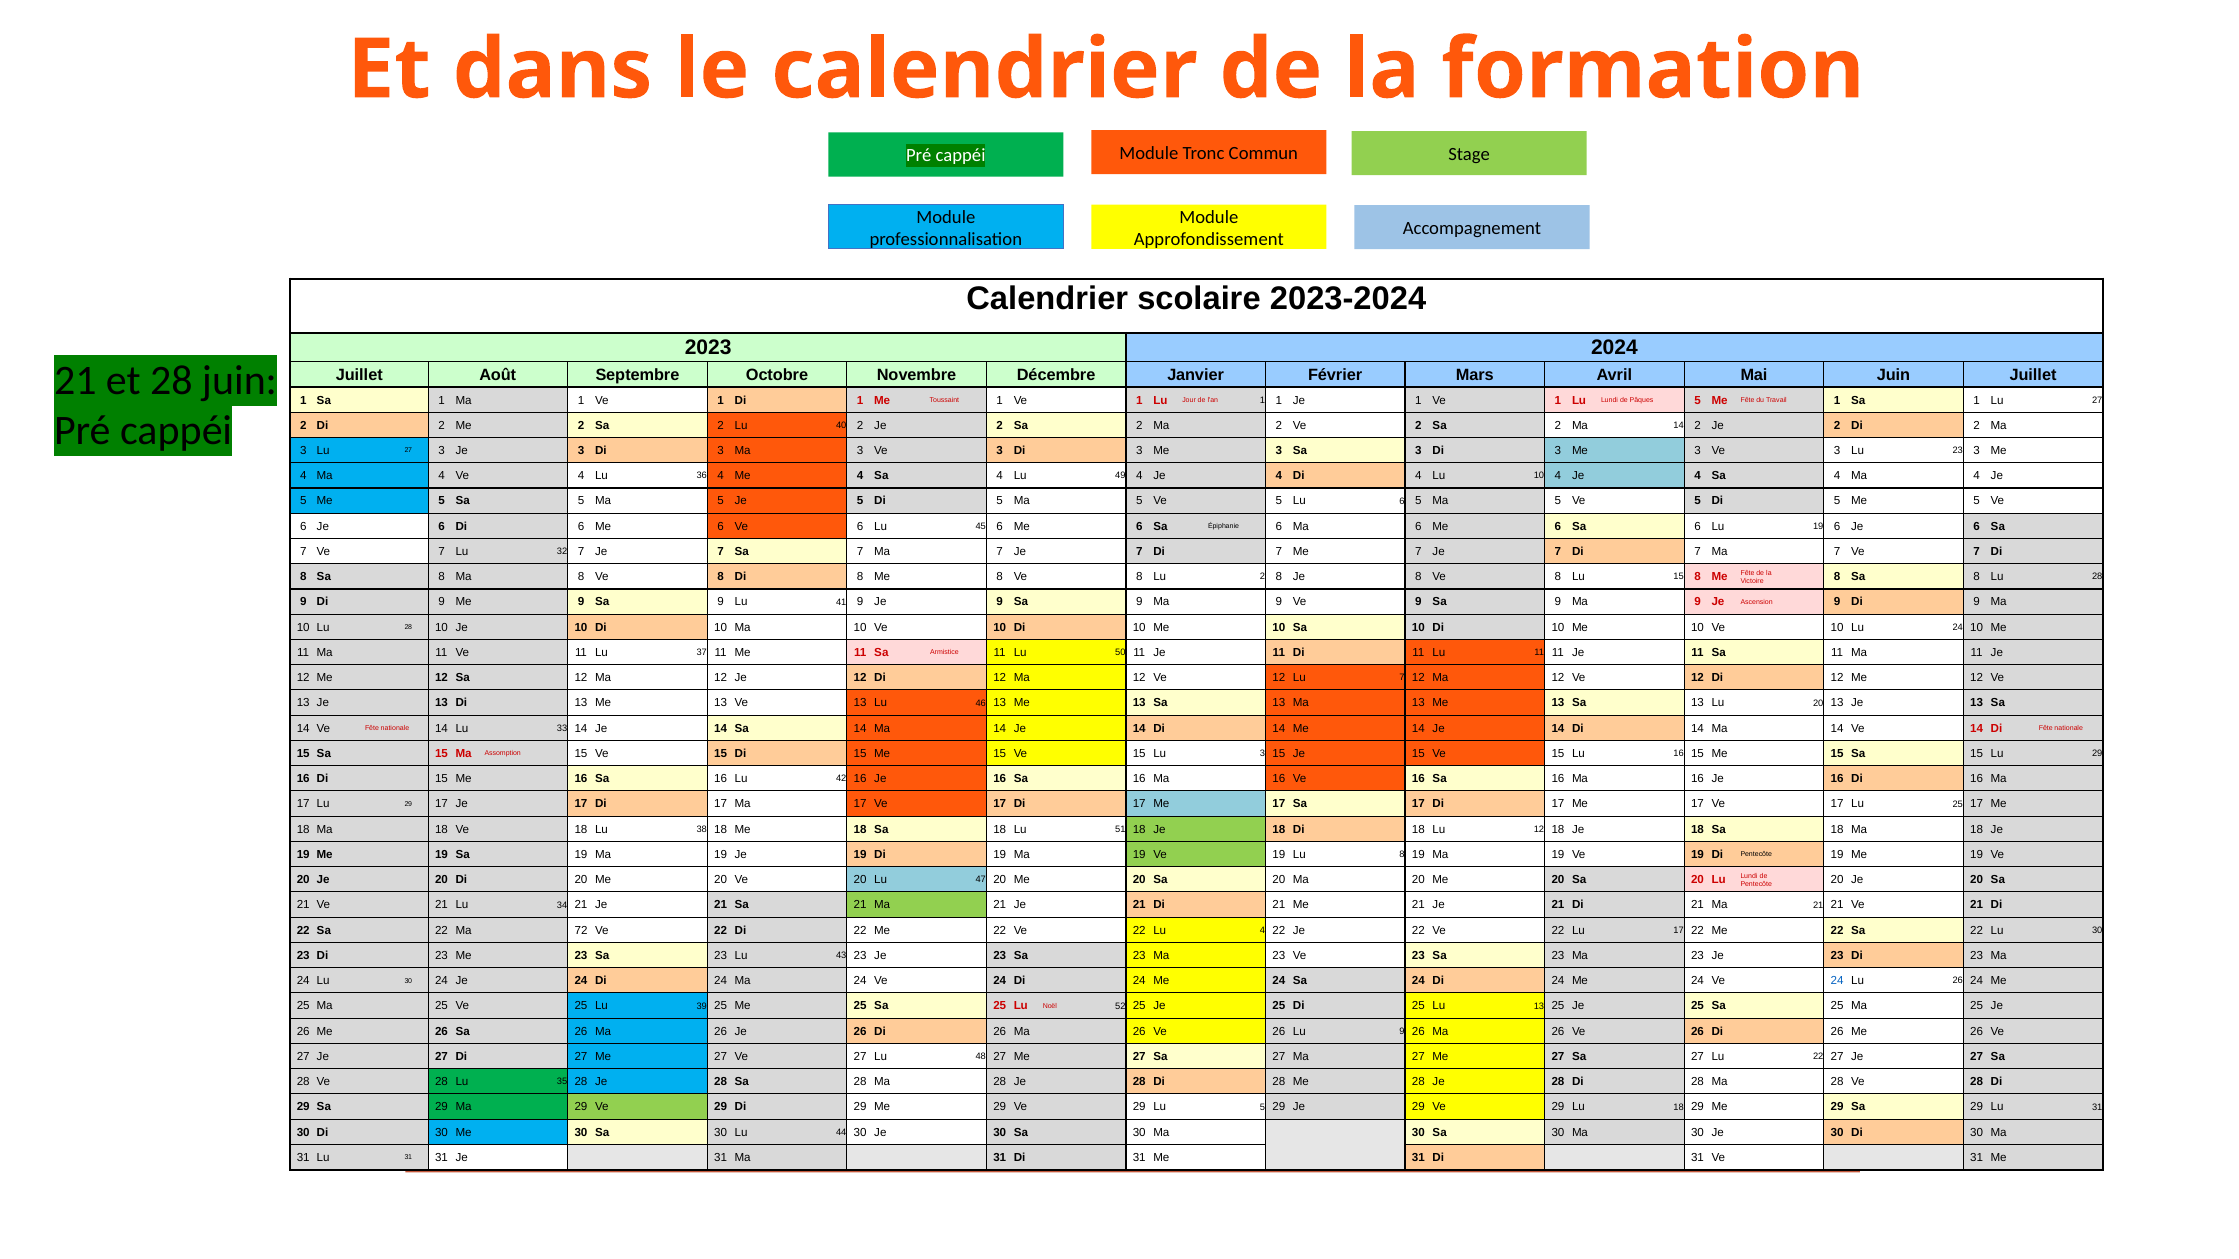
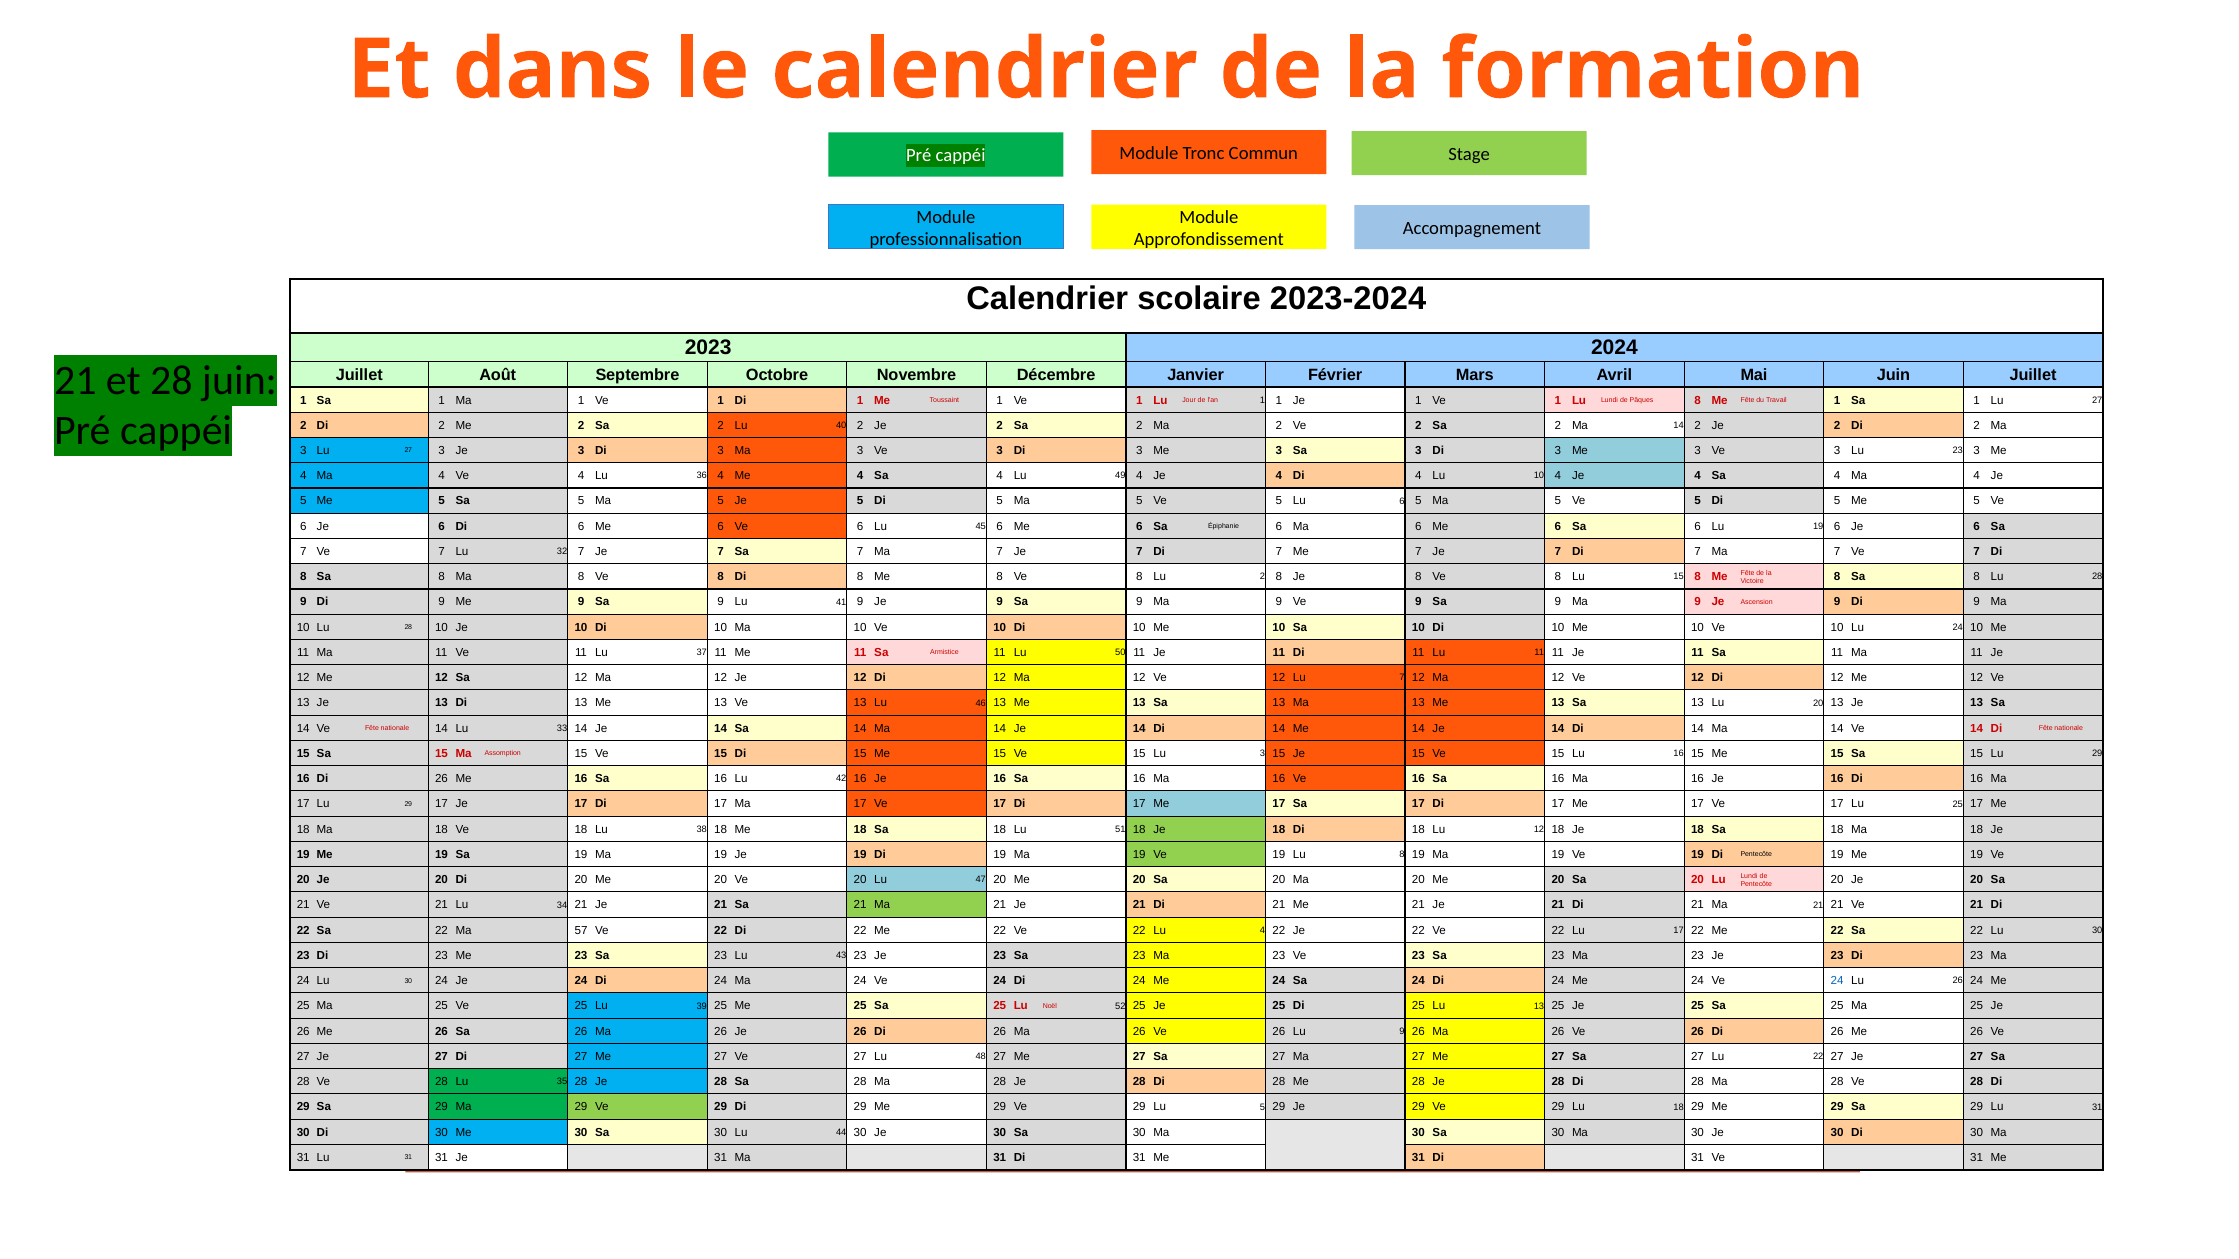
Pâques 5: 5 -> 8 (1698, 400)
16 Di 15: 15 -> 26 (441, 779)
72: 72 -> 57 (581, 931)
